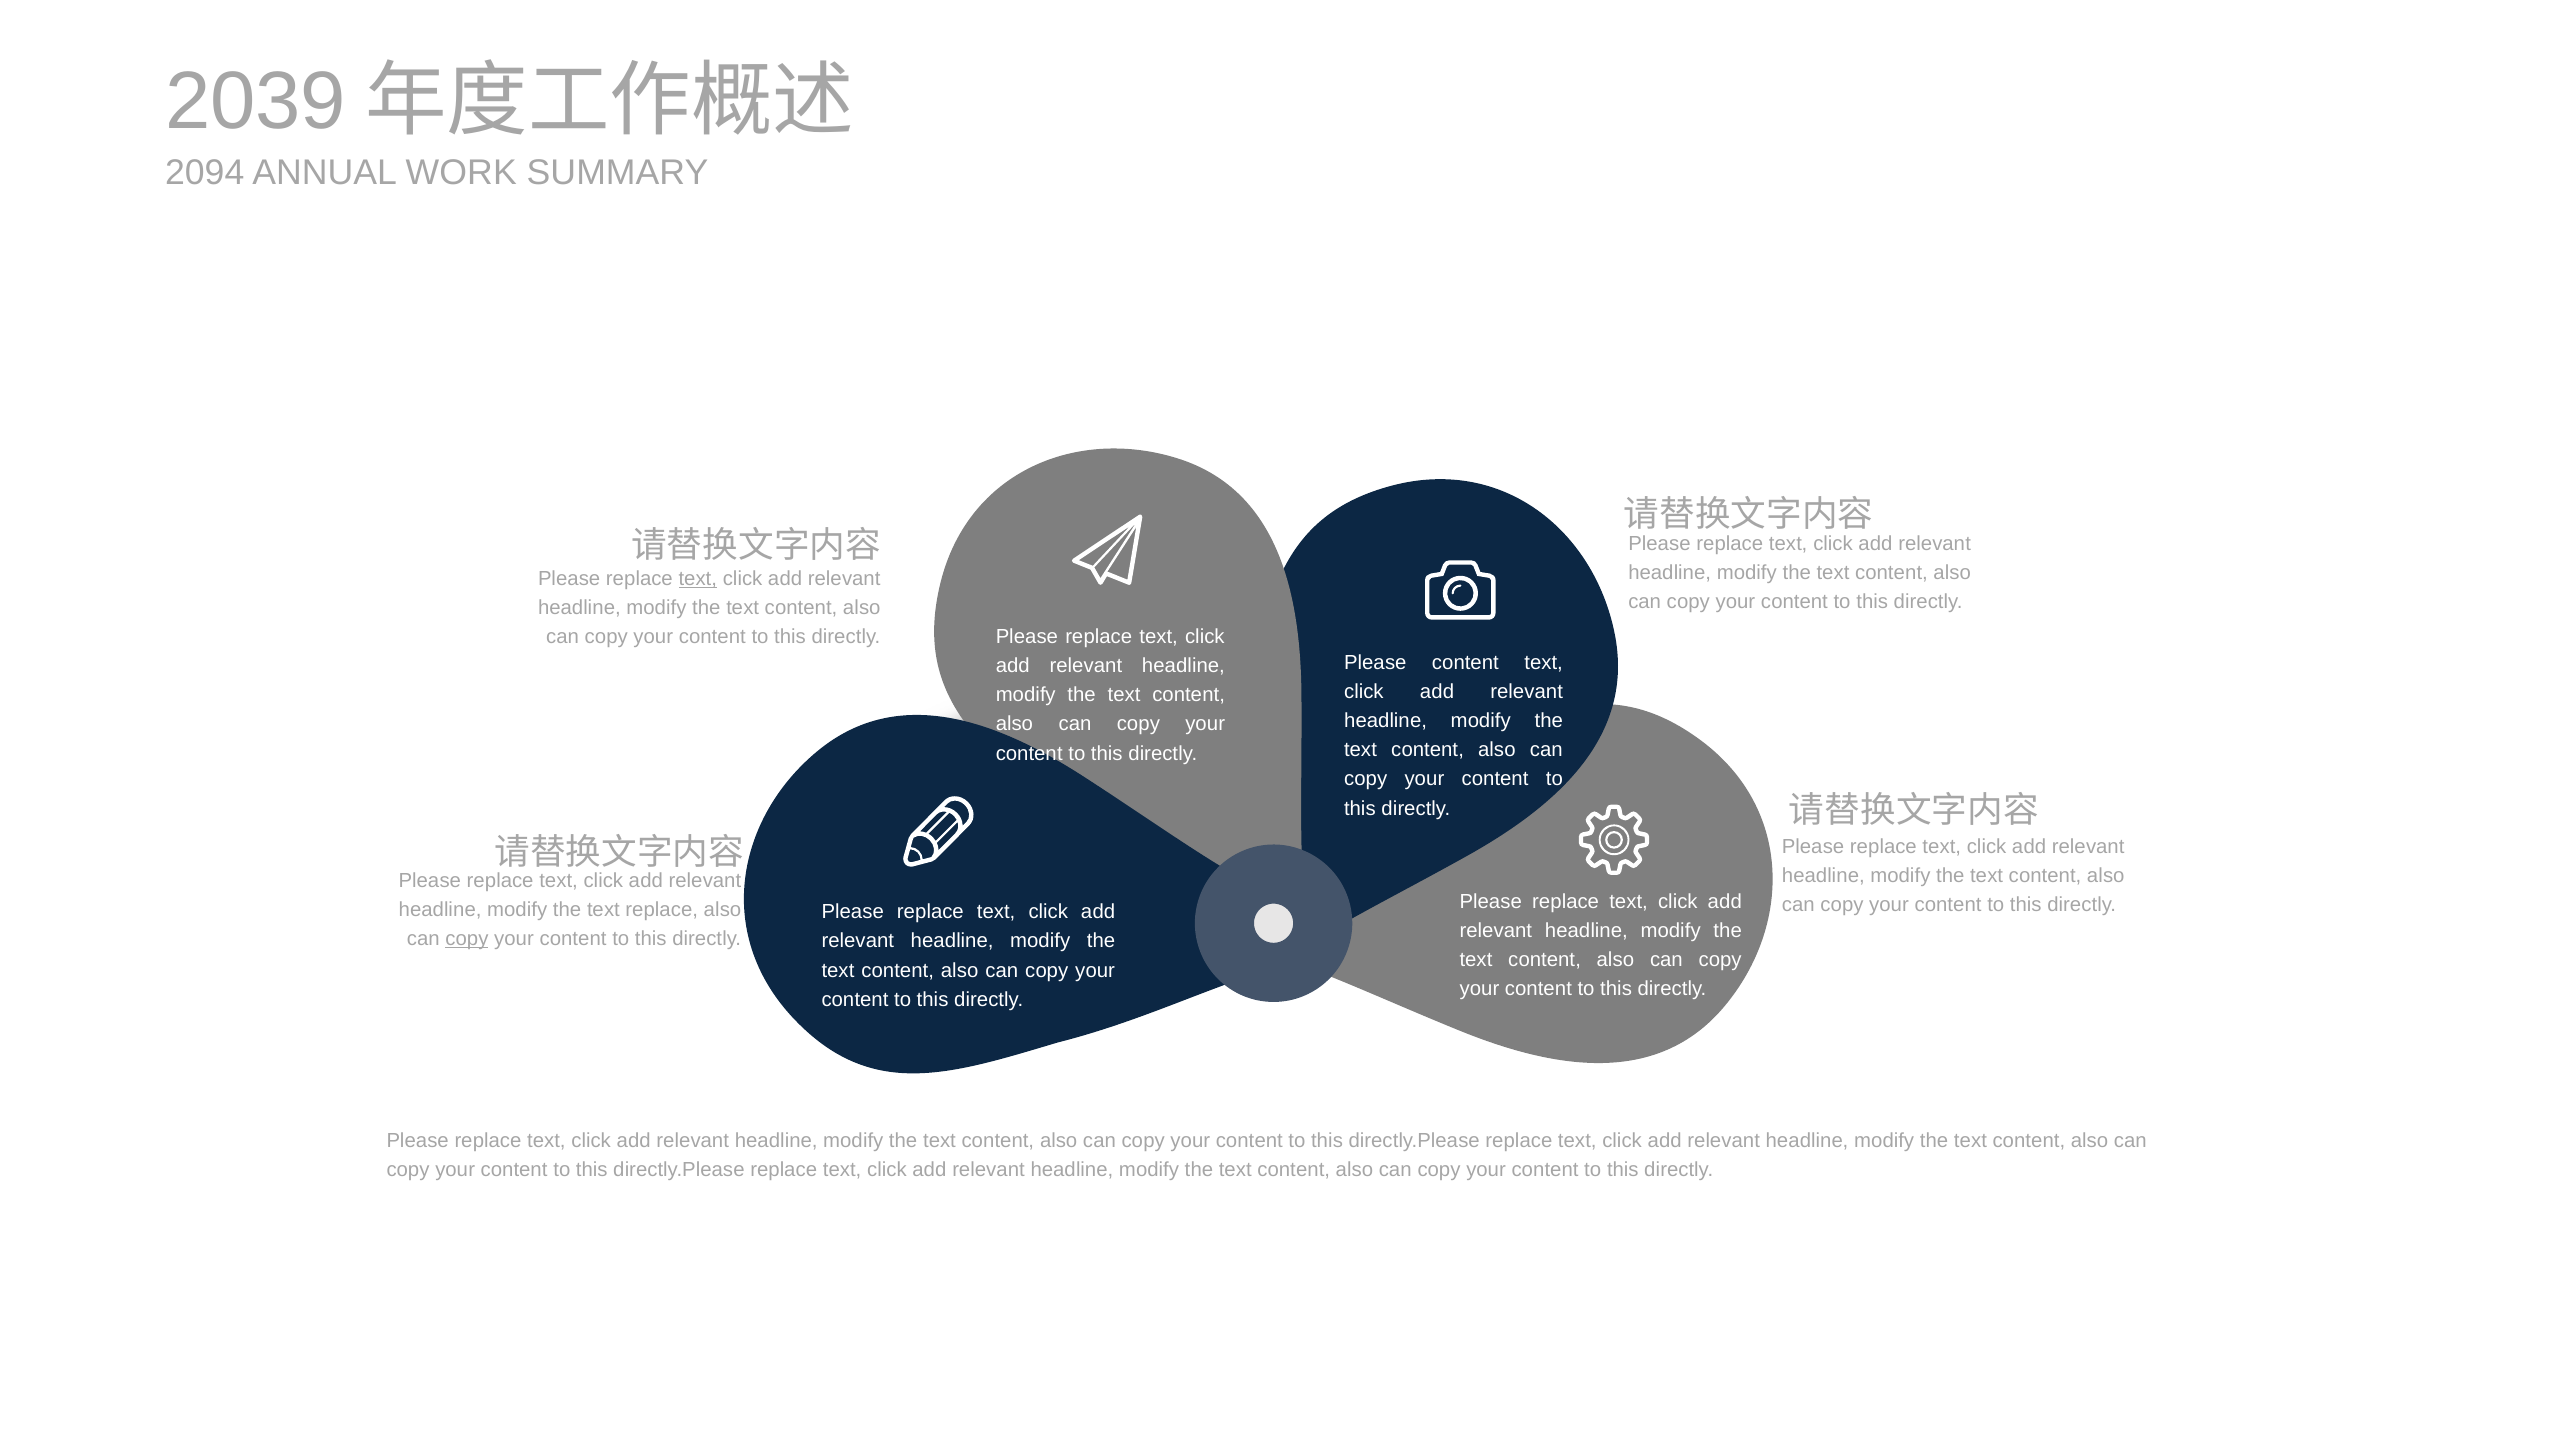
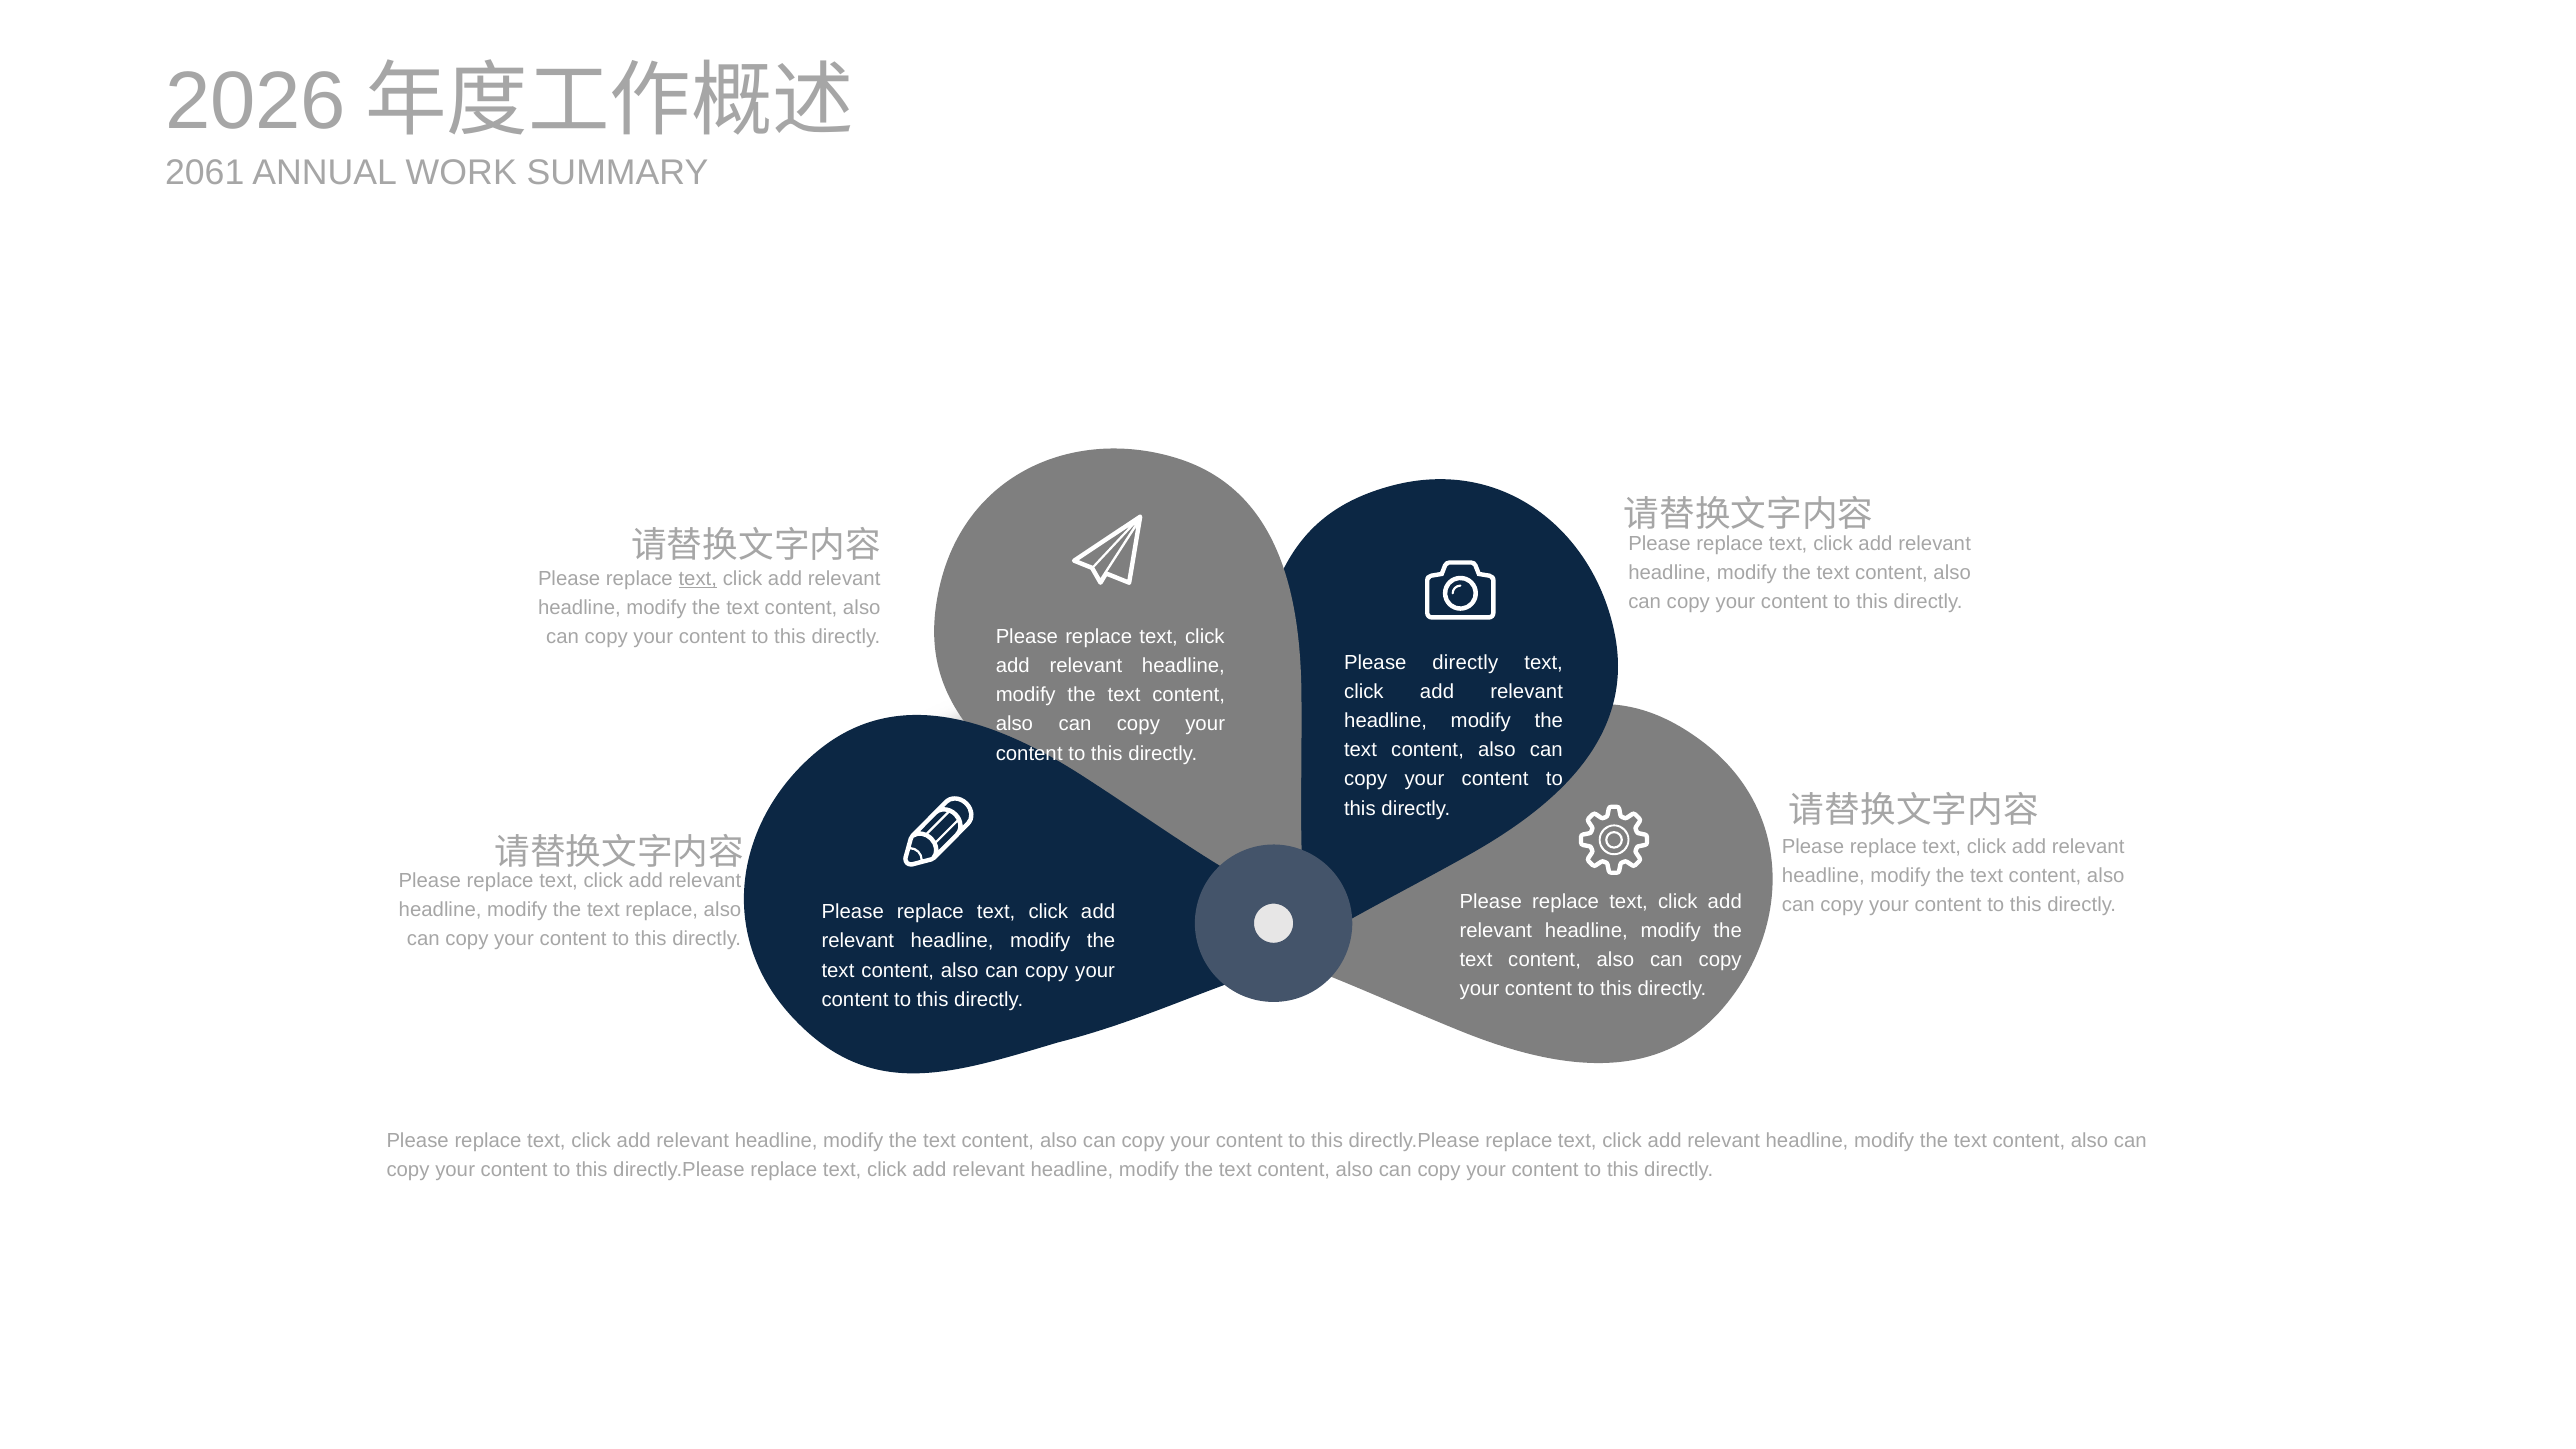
2039: 2039 -> 2026 (256, 102)
2094: 2094 -> 2061 (205, 173)
Please content: content -> directly (1465, 662)
copy underline: present -> none (467, 939)
